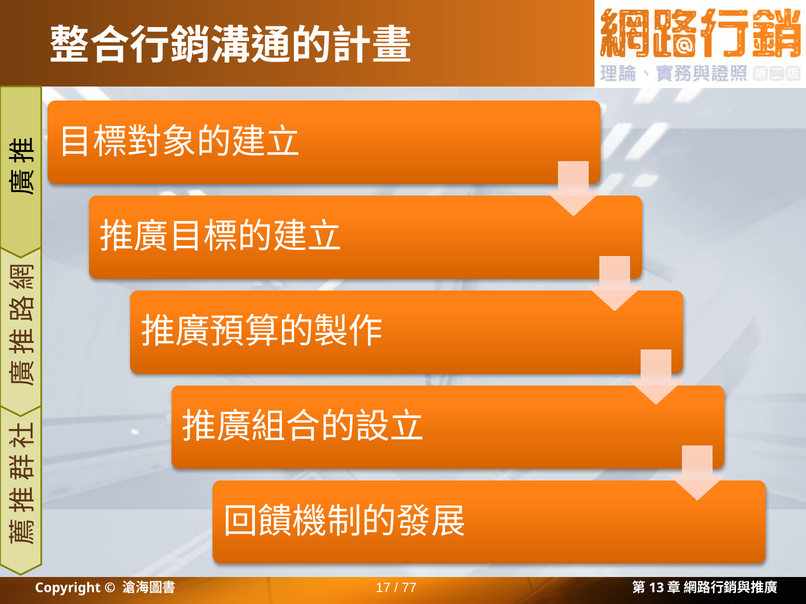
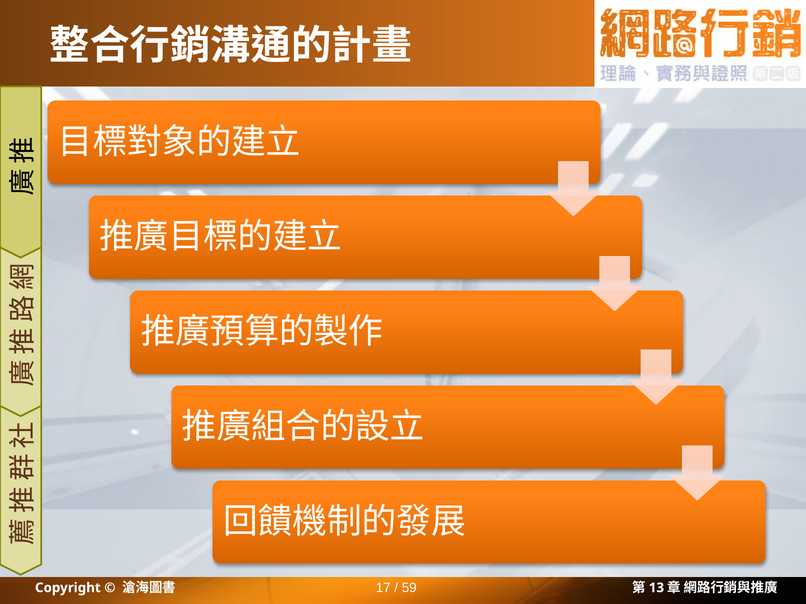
77: 77 -> 59 (409, 588)
